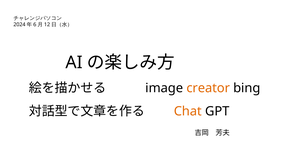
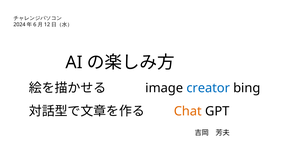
creator colour: orange -> blue (208, 88)
